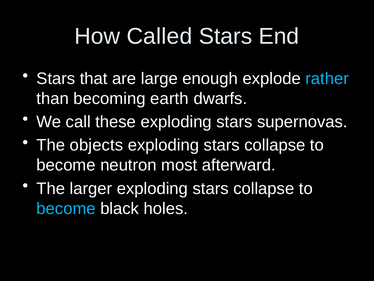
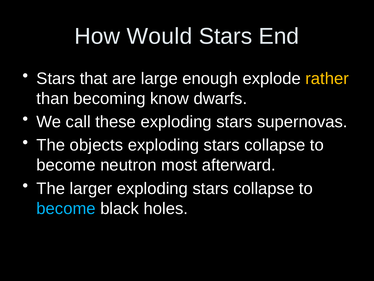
Called: Called -> Would (159, 36)
rather colour: light blue -> yellow (327, 78)
earth: earth -> know (170, 98)
